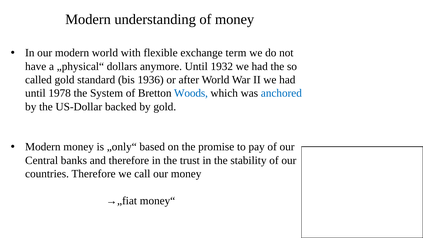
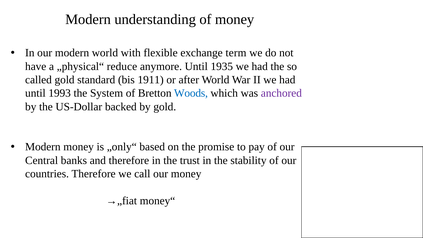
dollars: dollars -> reduce (122, 66)
1932: 1932 -> 1935 (222, 66)
1936: 1936 -> 1911 (151, 80)
1978: 1978 -> 1993 (60, 93)
anchored colour: blue -> purple (281, 93)
